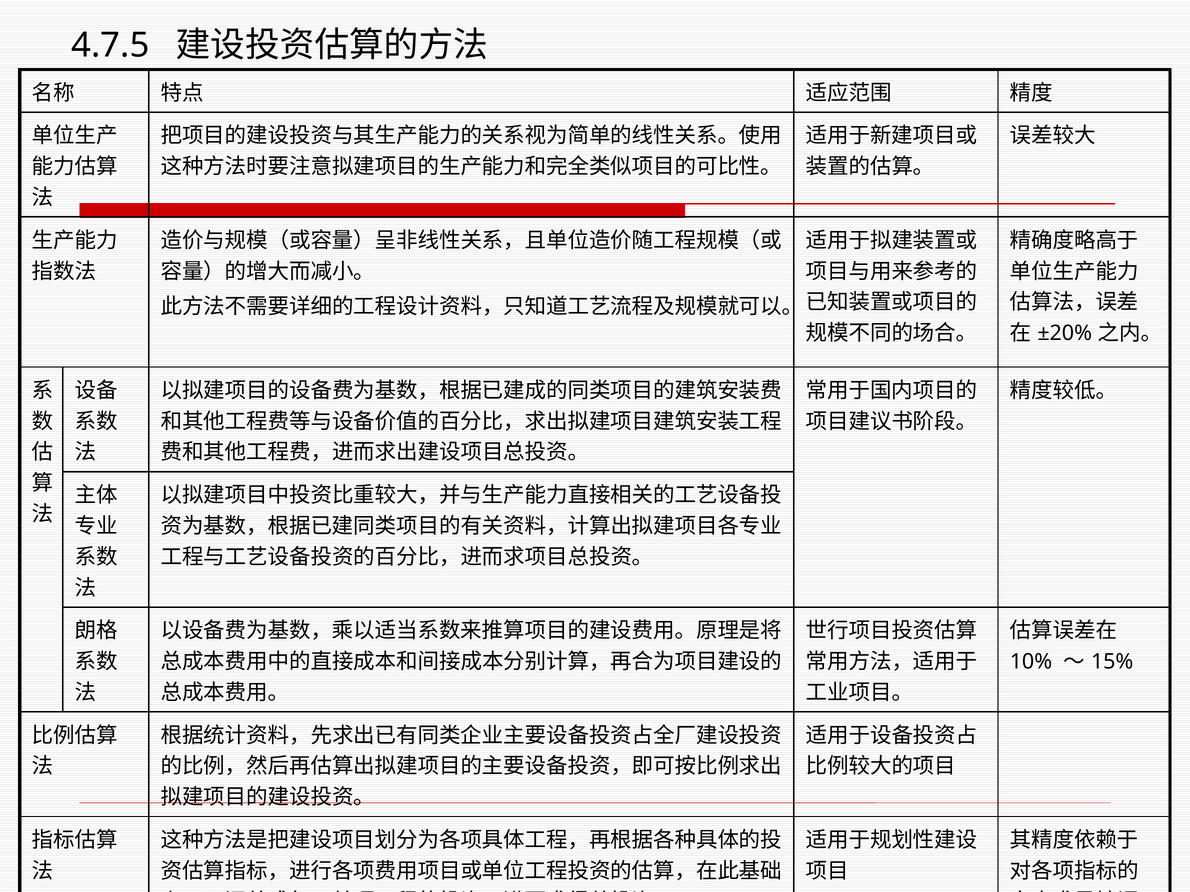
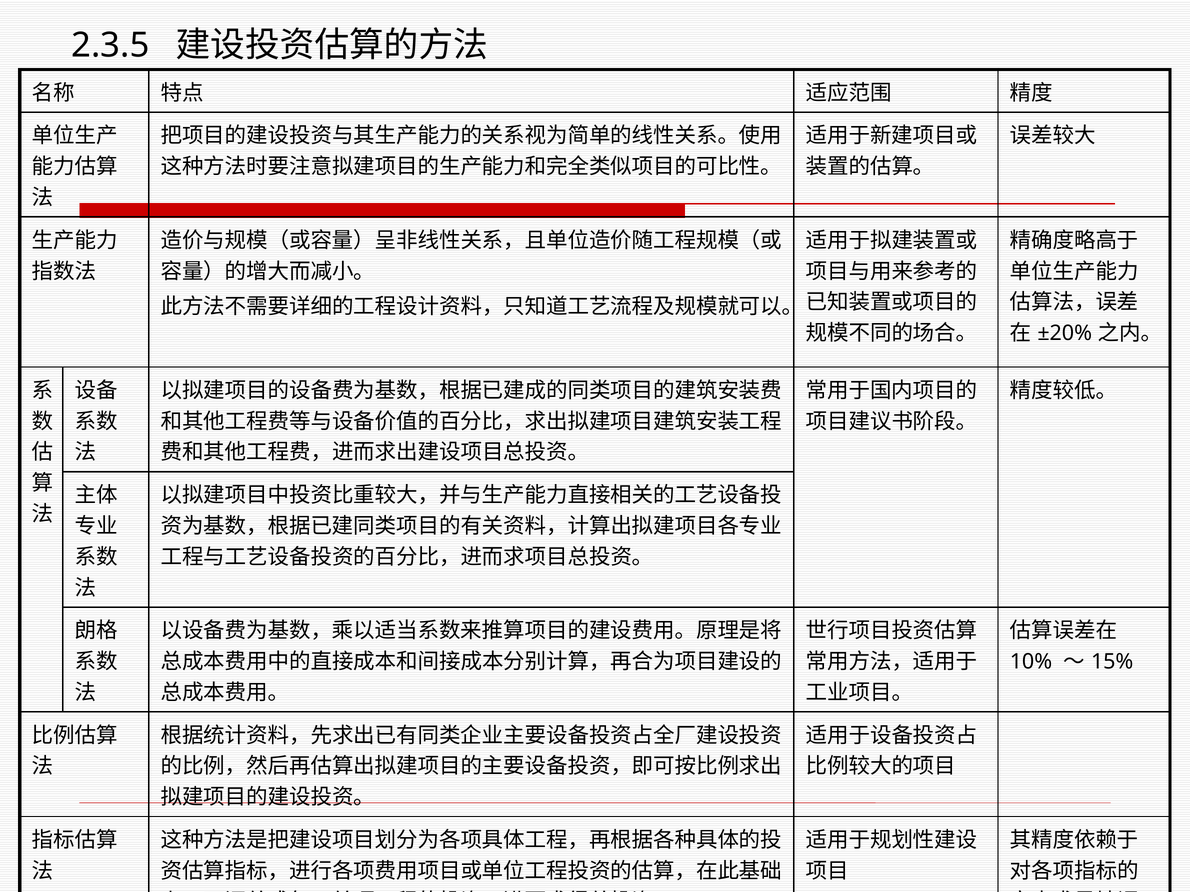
4.7.5: 4.7.5 -> 2.3.5 (110, 45)
